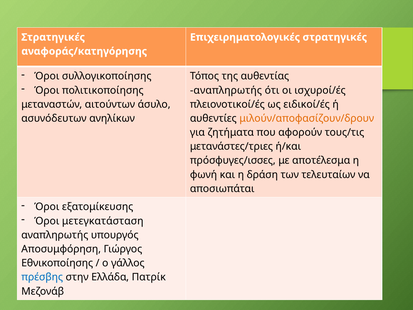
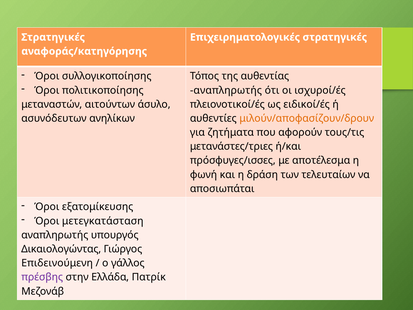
Αποσυμφόρηση: Αποσυμφόρηση -> Δικαιολογώντας (61, 249)
Εθνικοποίησης: Εθνικοποίησης -> Επιδεινούμενη (57, 263)
πρέσβης colour: blue -> purple (42, 277)
